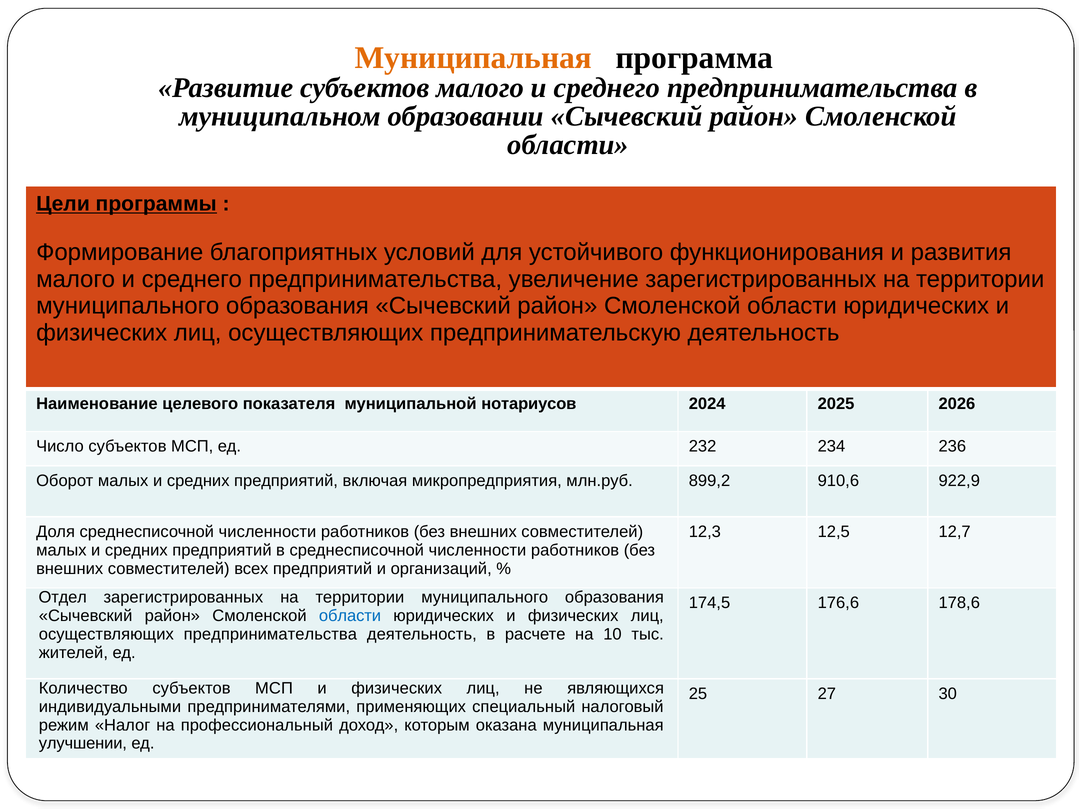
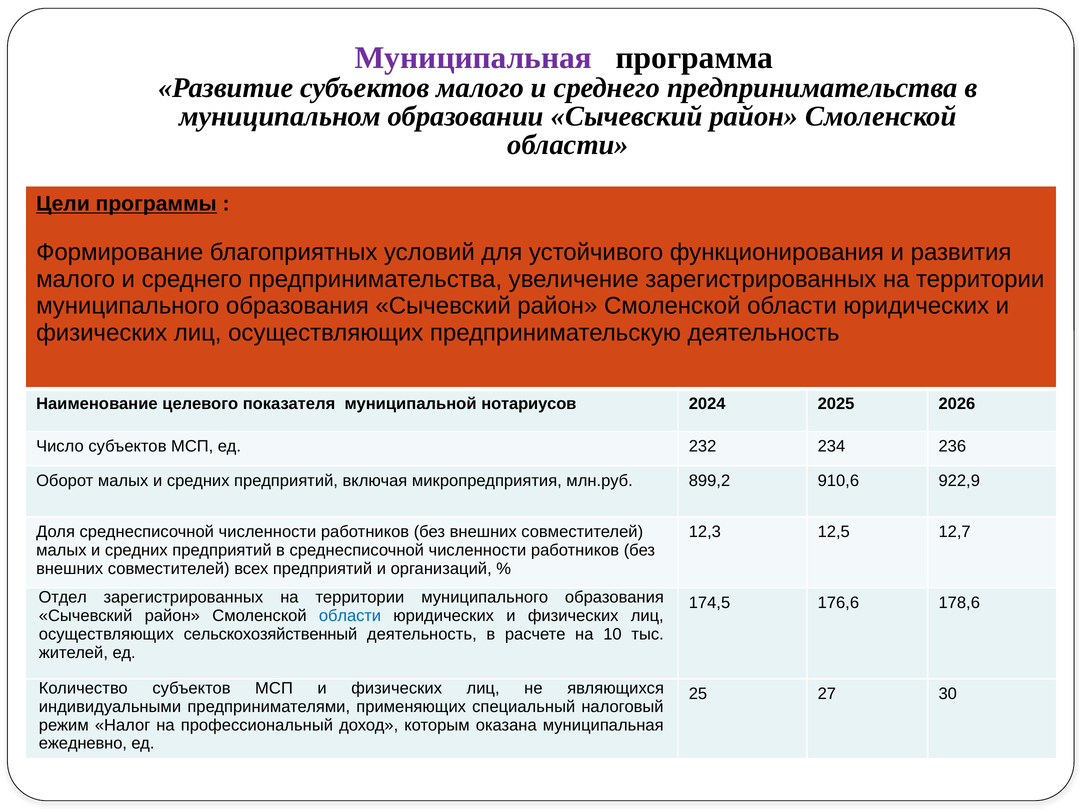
Муниципальная colour: orange -> purple (473, 58)
осуществляющих предпринимательства: предпринимательства -> сельскохозяйственный (270, 634)
улучшении: улучшении -> ежедневно (83, 743)
